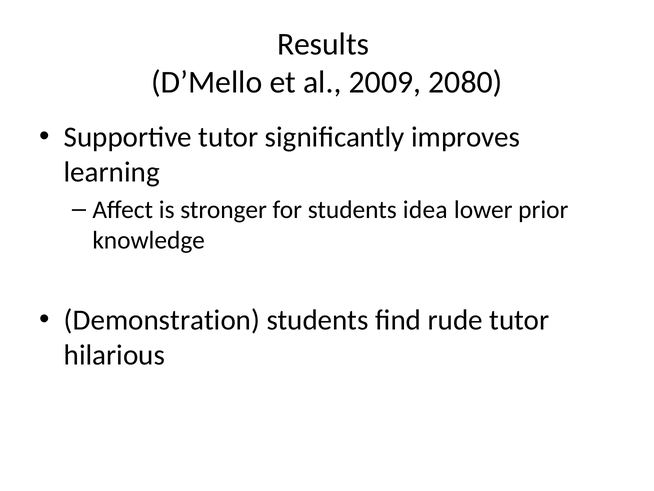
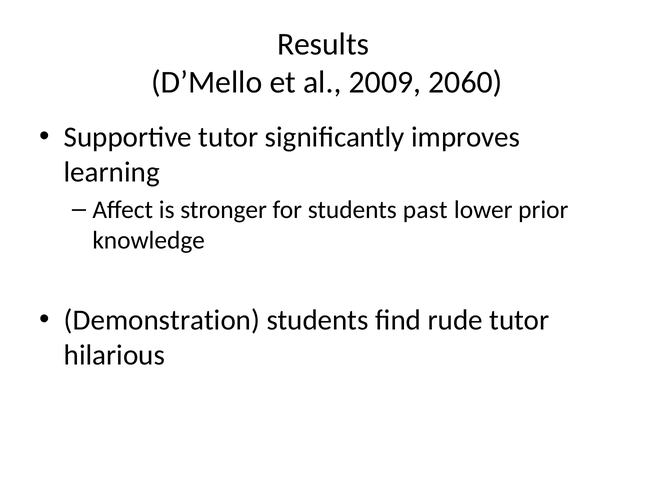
2080: 2080 -> 2060 (465, 82)
idea: idea -> past (425, 210)
